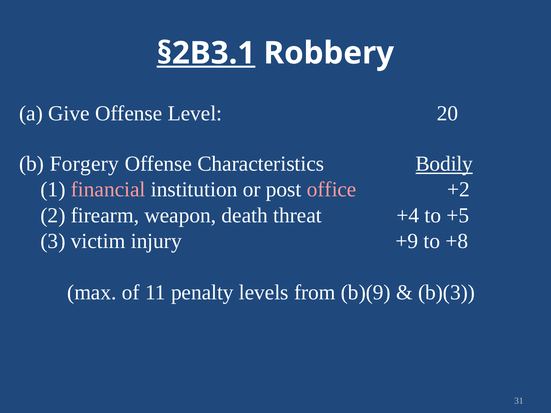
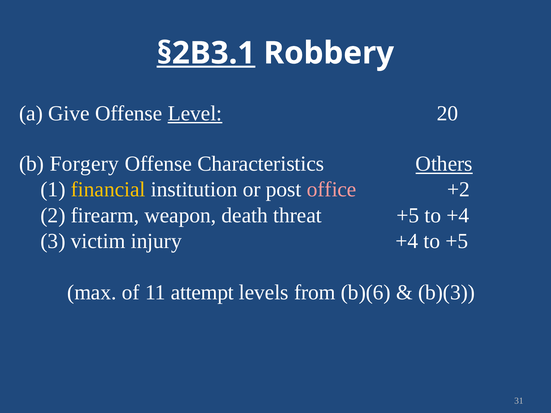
Level underline: none -> present (195, 113)
Bodily: Bodily -> Others (444, 164)
financial colour: pink -> yellow (108, 190)
threat +4: +4 -> +5 (408, 215)
to +5: +5 -> +4 (458, 215)
injury +9: +9 -> +4 (407, 241)
to +8: +8 -> +5 (457, 241)
penalty: penalty -> attempt (202, 293)
b)(9: b)(9 -> b)(6 (366, 293)
